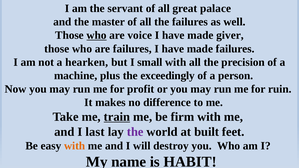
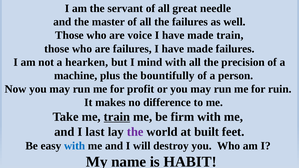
palace: palace -> needle (216, 8)
who underline: present -> none (97, 35)
made giver: giver -> train (230, 35)
small: small -> mind (150, 62)
exceedingly: exceedingly -> bountifully (168, 76)
with colour: orange -> blue (75, 146)
